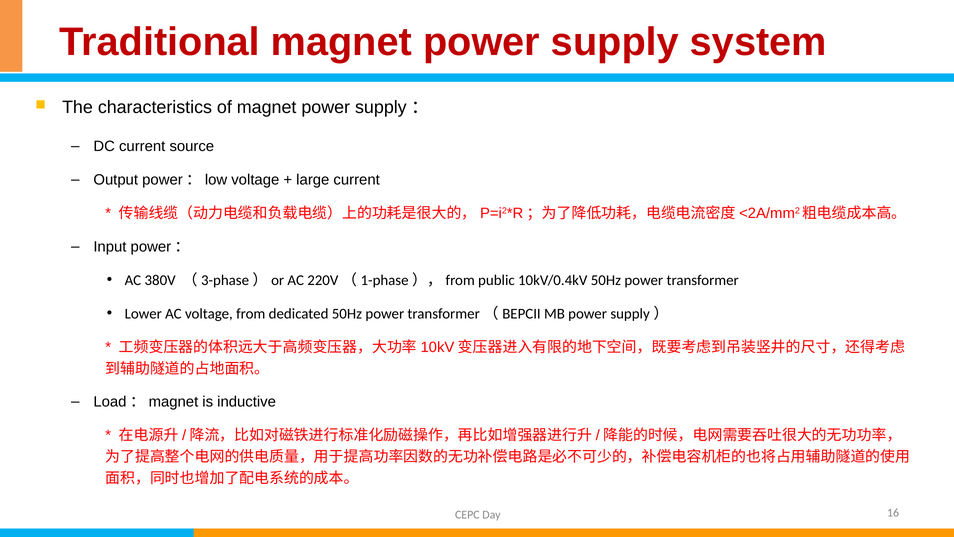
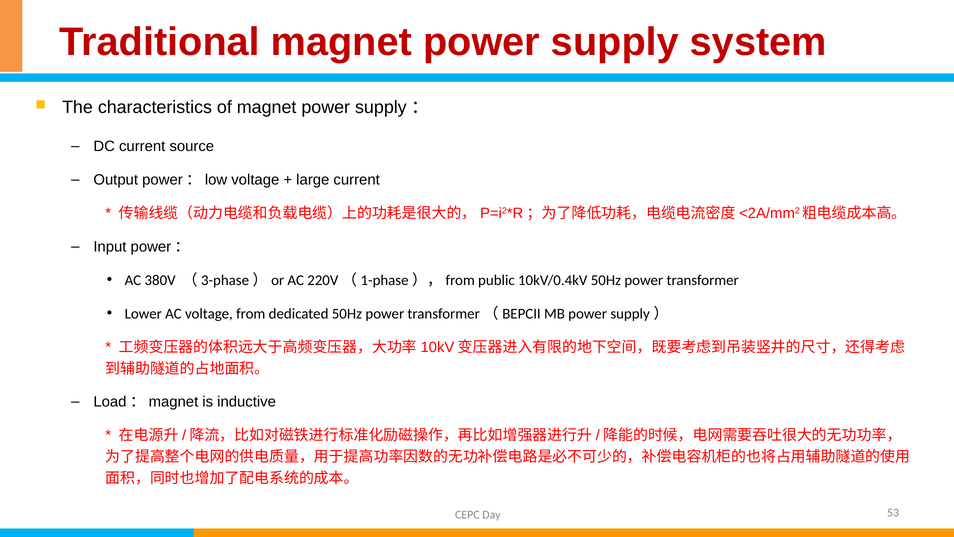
16: 16 -> 53 (893, 512)
